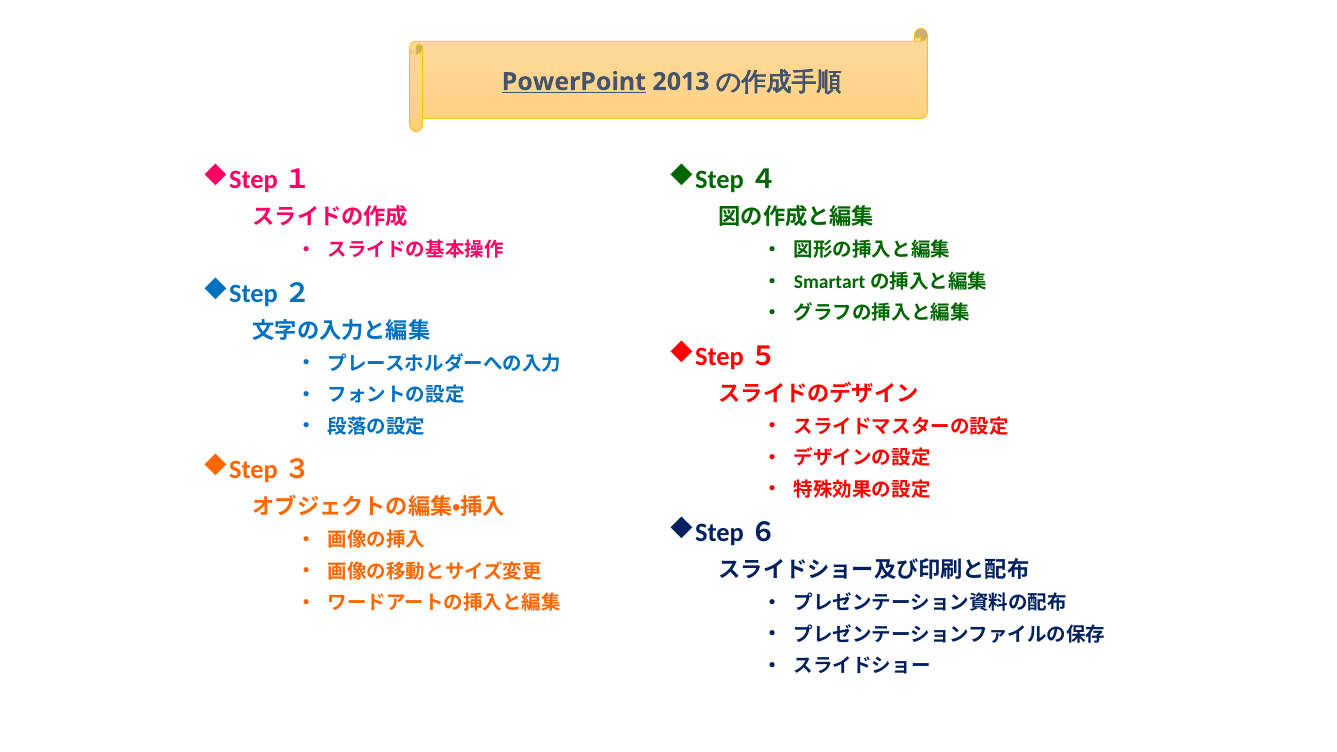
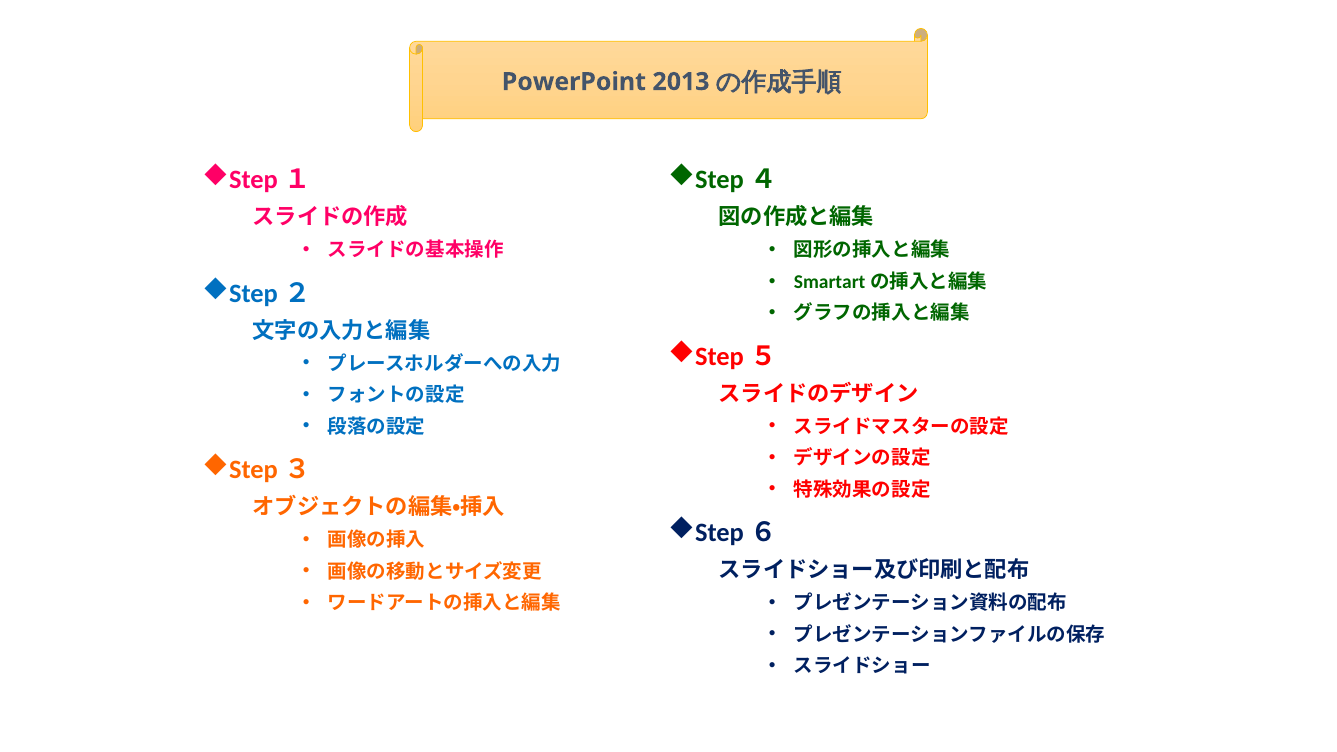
PowerPoint underline: present -> none (574, 82)
